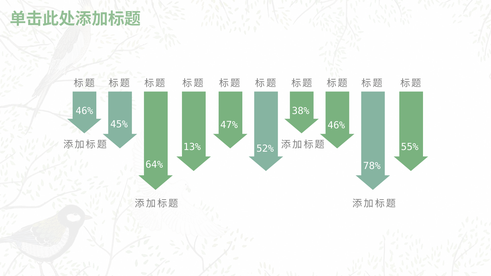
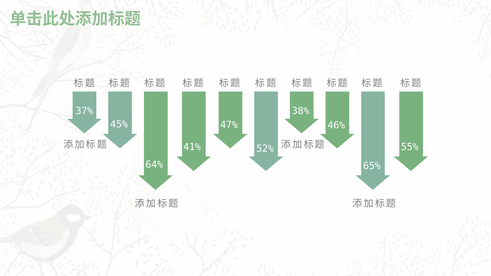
46%: 46% -> 37% (84, 111)
13%: 13% -> 41% (192, 147)
78%: 78% -> 65% (372, 166)
